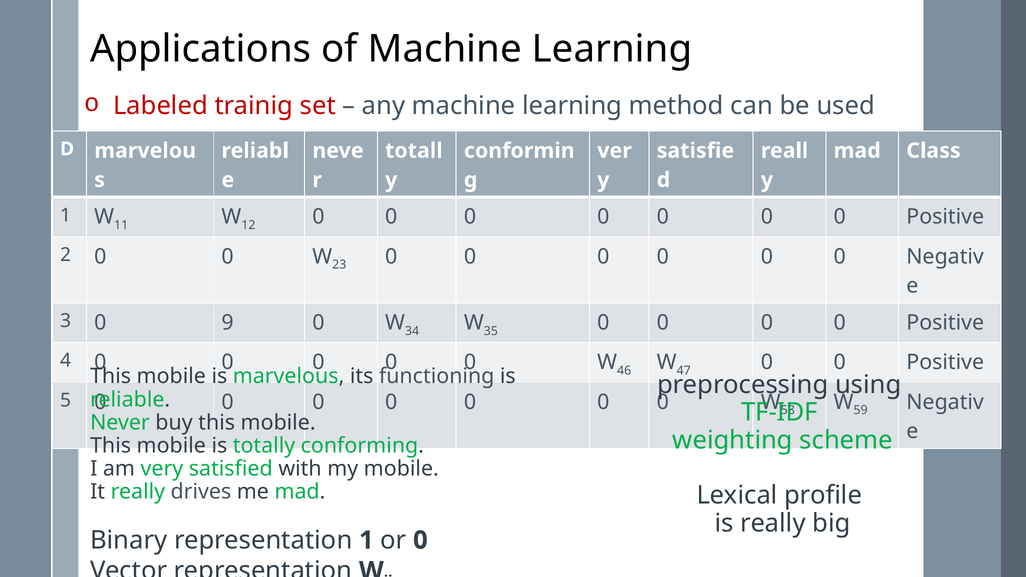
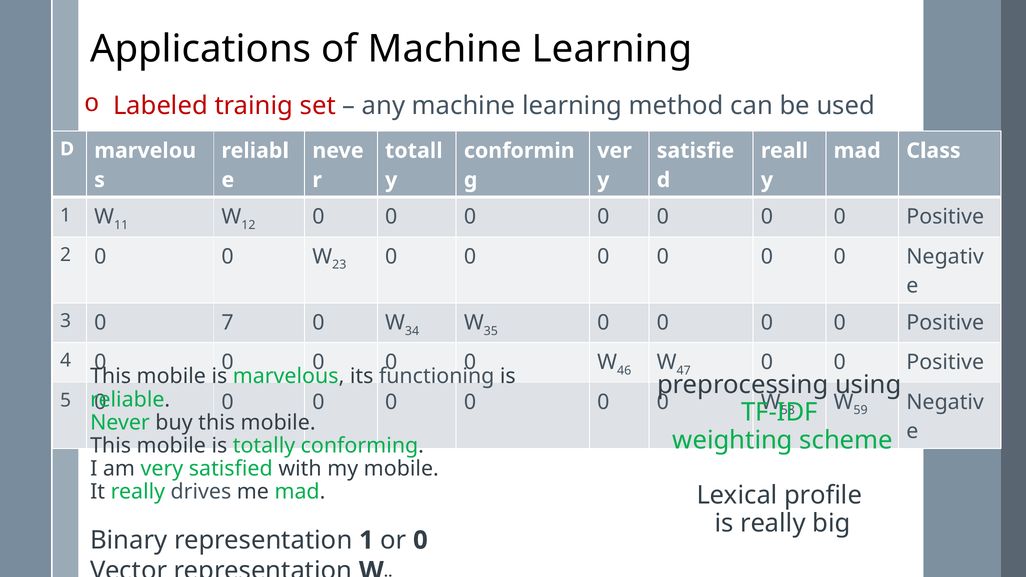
9: 9 -> 7 (228, 323)
